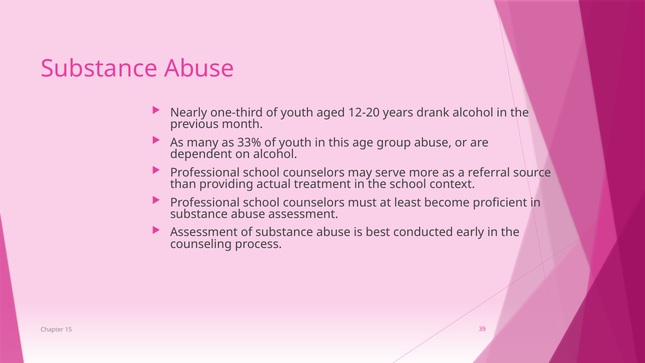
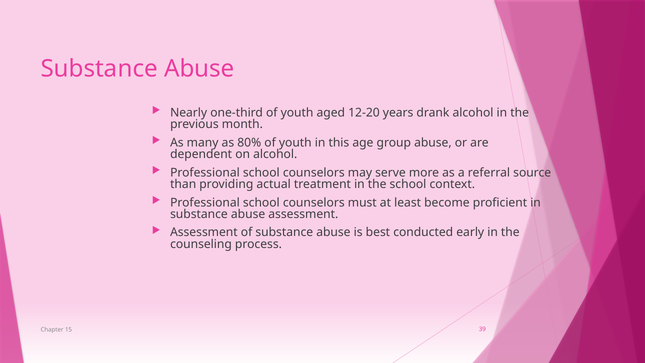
33%: 33% -> 80% (249, 142)
